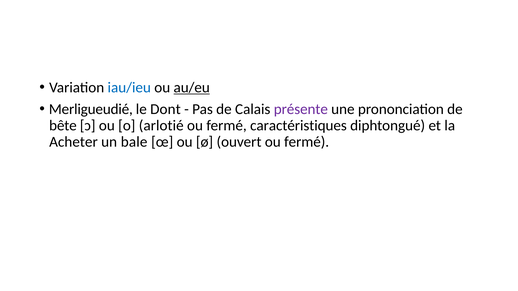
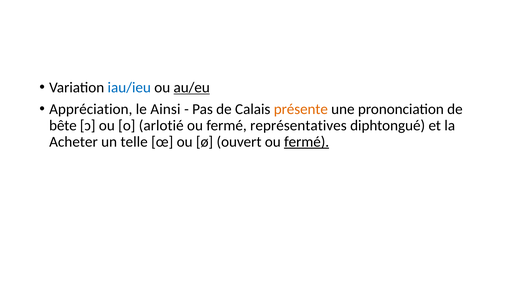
Merligueudié: Merligueudié -> Appréciation (91, 109)
Dont: Dont -> Ainsi (165, 109)
présente colour: purple -> orange (301, 109)
caractéristiques: caractéristiques -> représentatives (298, 126)
bale: bale -> telle (134, 142)
fermé underline: none -> present (307, 142)
